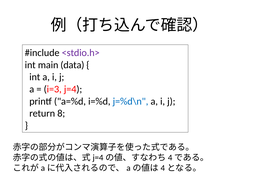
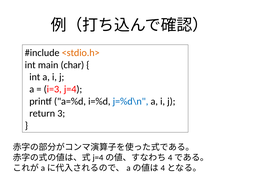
<stdio.h> colour: purple -> orange (81, 53)
data: data -> char (72, 65)
8: 8 -> 3 (61, 113)
